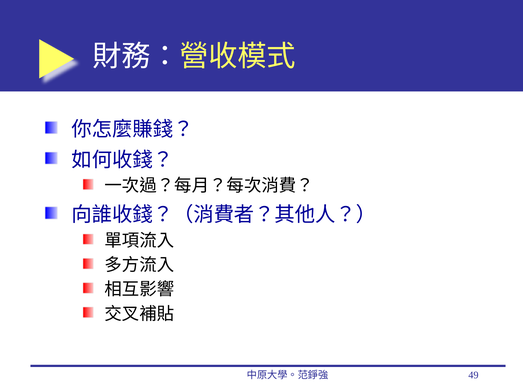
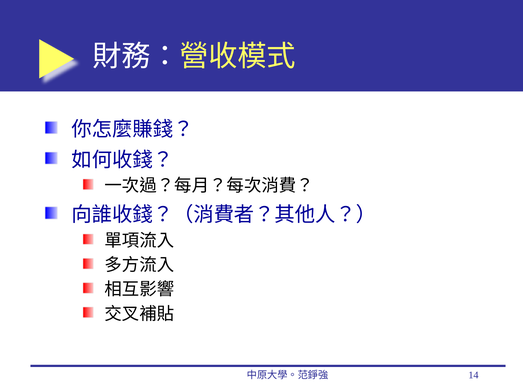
49: 49 -> 14 (473, 376)
